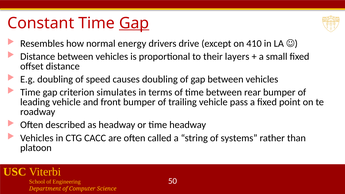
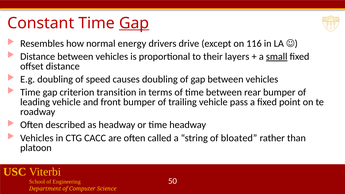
410: 410 -> 116 (254, 44)
small underline: none -> present (277, 57)
simulates: simulates -> transition (116, 92)
systems: systems -> bloated (239, 138)
